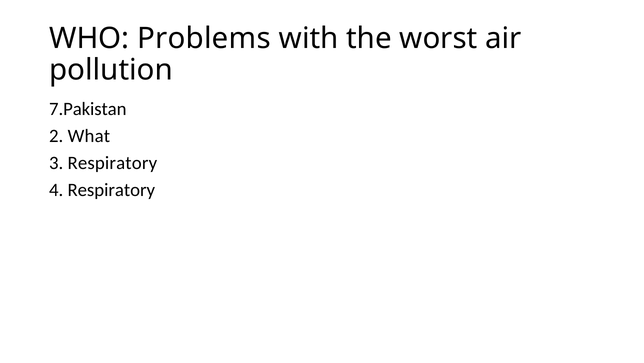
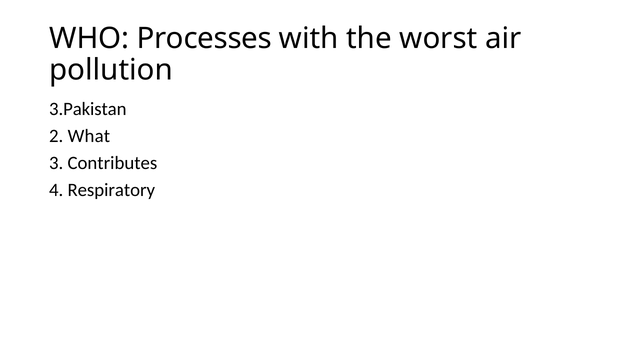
Problems: Problems -> Processes (204, 38)
7.Pakistan: 7.Pakistan -> 3.Pakistan (88, 109)
3 Respiratory: Respiratory -> Contributes (112, 163)
